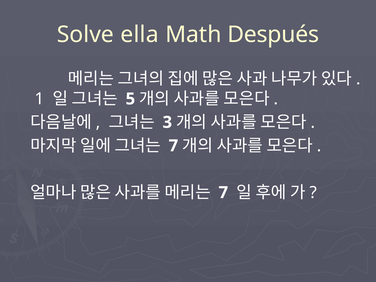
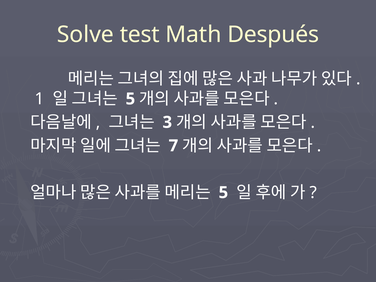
ella: ella -> test (140, 35)
7: 7 -> 5 (223, 193)
